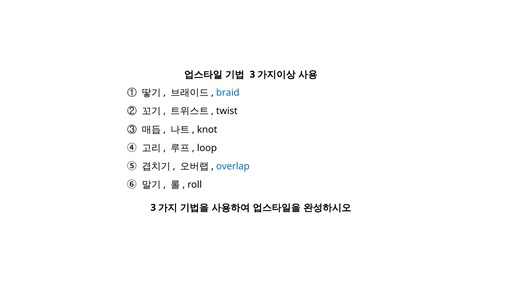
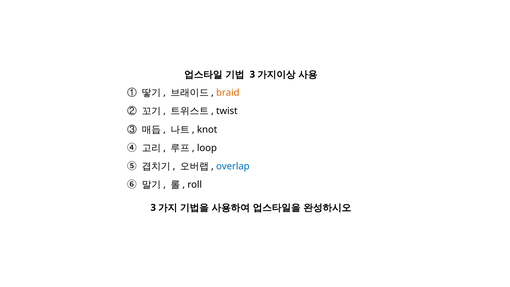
braid colour: blue -> orange (228, 93)
